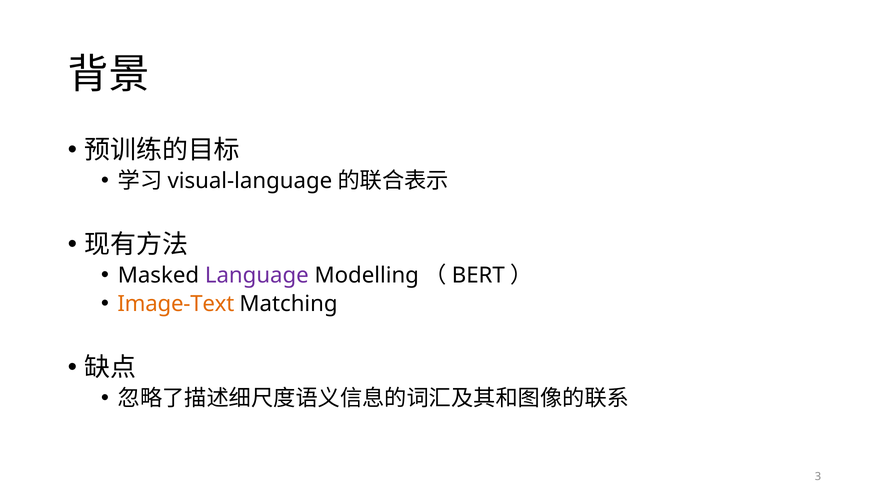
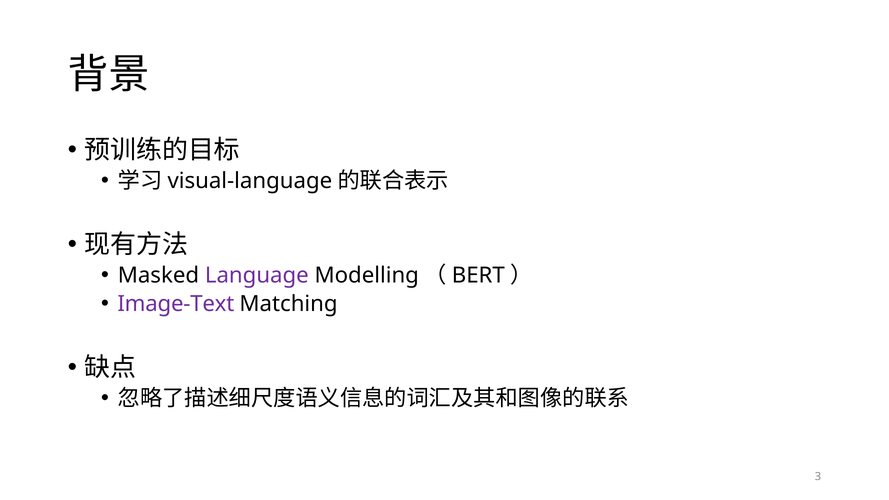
Image-Text colour: orange -> purple (176, 304)
